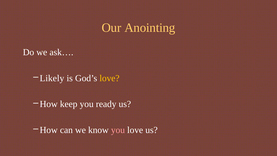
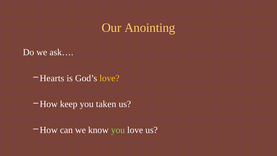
Likely: Likely -> Hearts (52, 78)
ready: ready -> taken (106, 104)
you colour: pink -> light green (118, 130)
